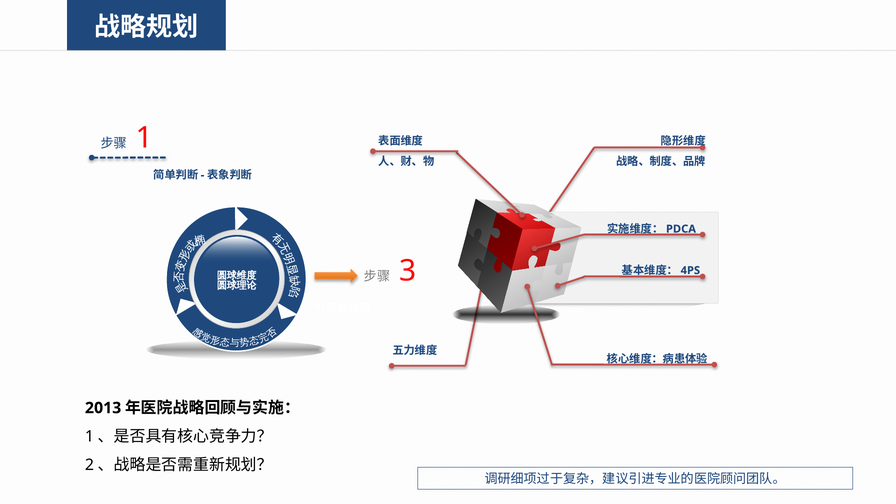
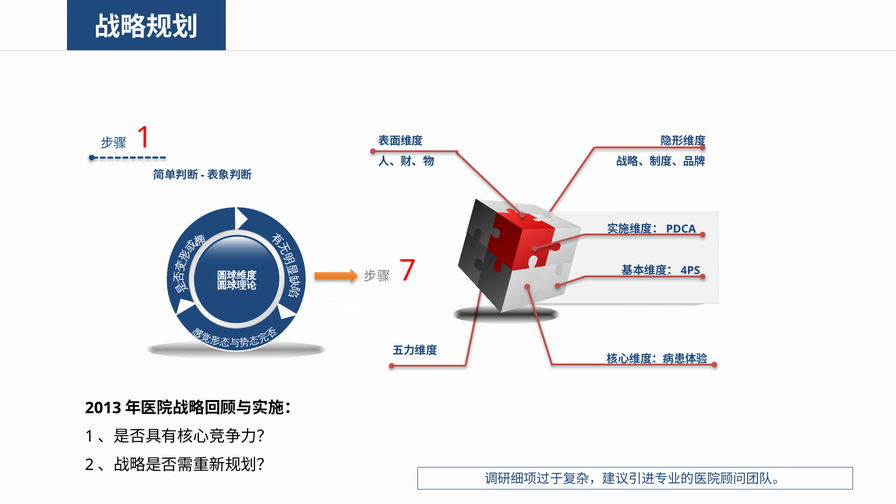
3: 3 -> 7 (408, 271)
